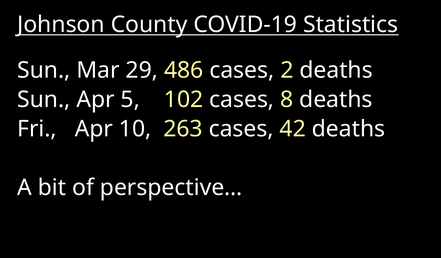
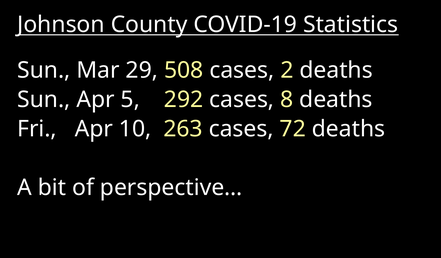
486: 486 -> 508 (184, 70)
102: 102 -> 292 (184, 100)
42: 42 -> 72 (293, 129)
